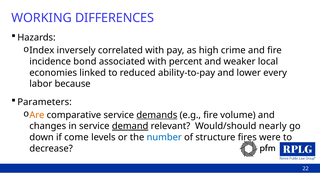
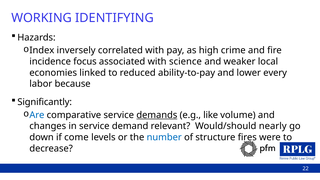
DIFFERENCES: DIFFERENCES -> IDENTIFYING (114, 18)
bond: bond -> focus (85, 62)
percent: percent -> science (185, 62)
Parameters: Parameters -> Significantly (45, 102)
Are colour: orange -> blue (37, 115)
e.g fire: fire -> like (211, 115)
demand underline: present -> none (130, 126)
